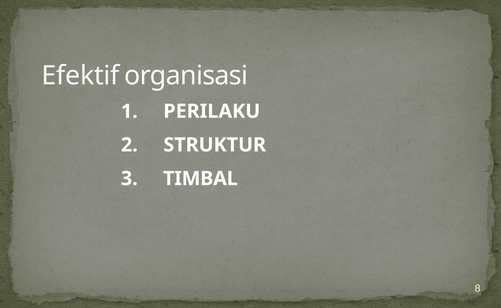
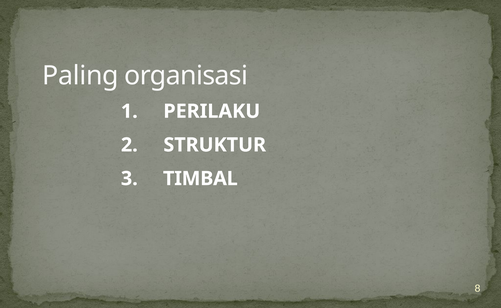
Efektif: Efektif -> Paling (80, 76)
